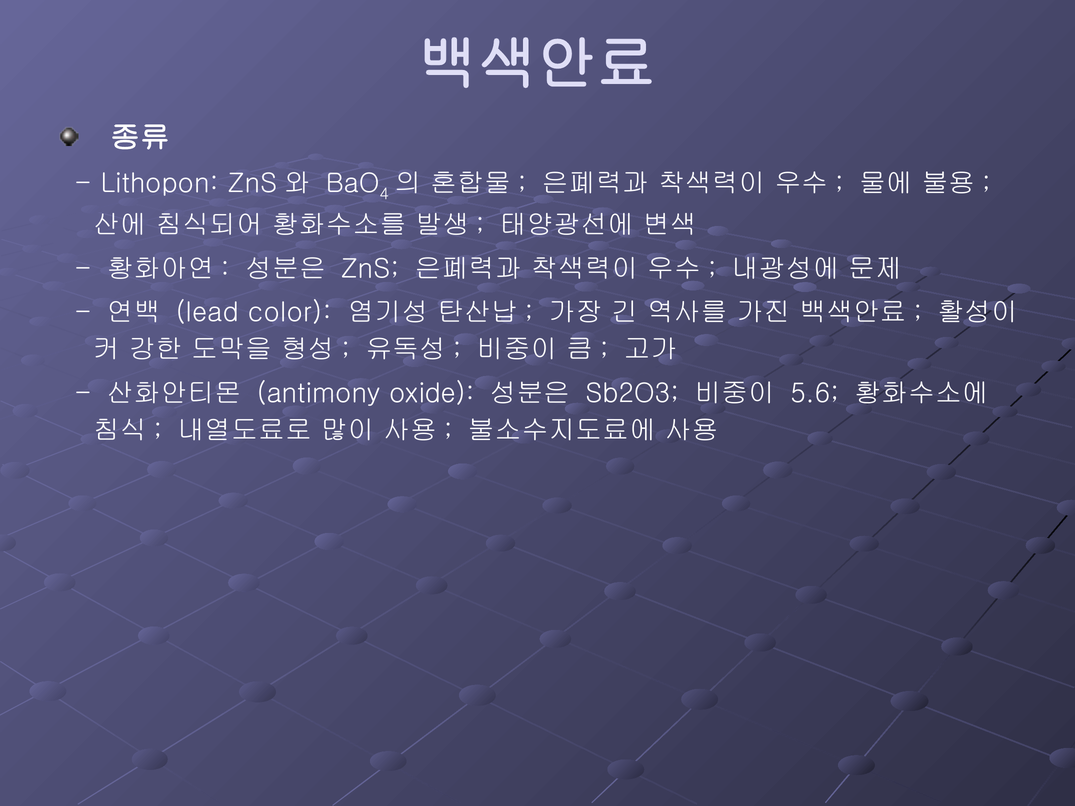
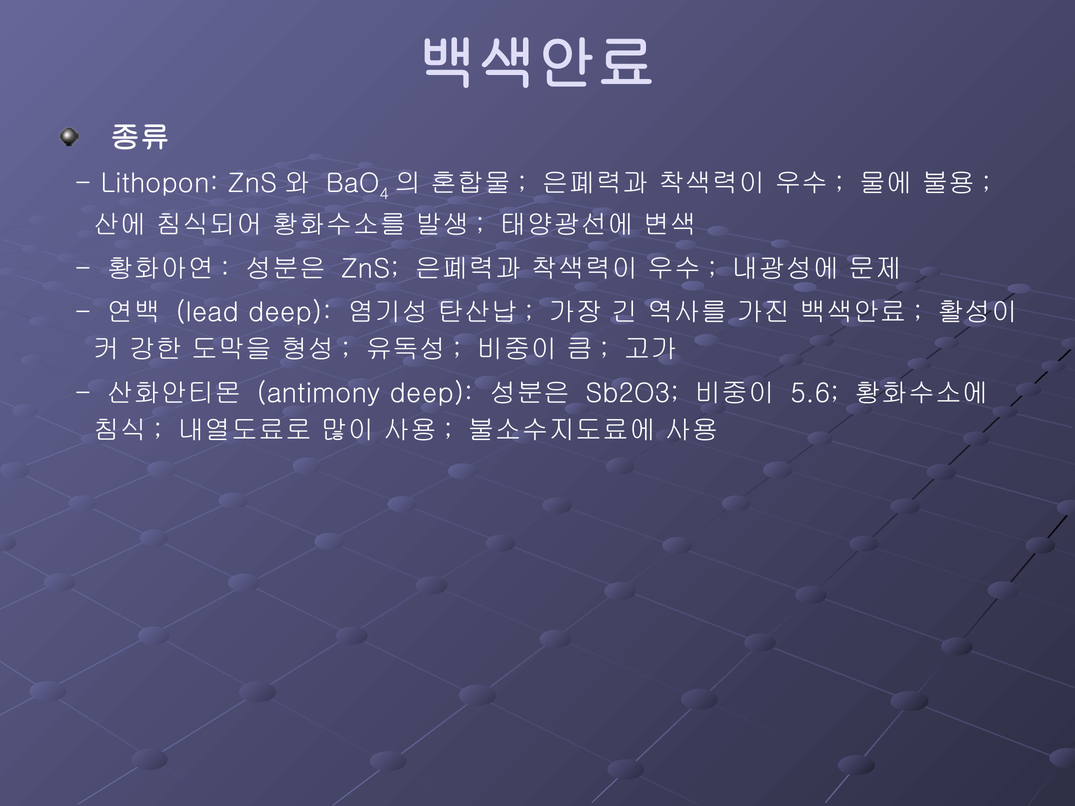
lead color: color -> deep (290, 313)
antimony oxide: oxide -> deep (432, 393)
